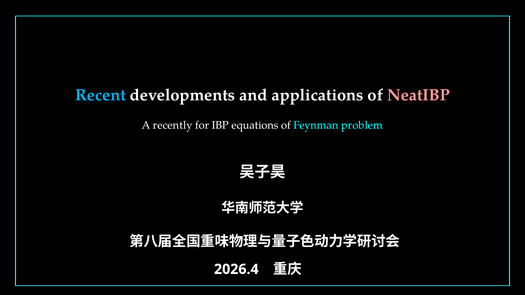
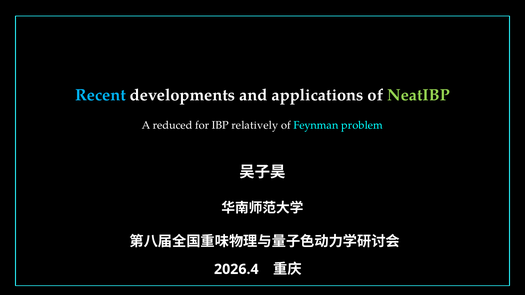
NeatIBP colour: pink -> light green (418, 95)
recently: recently -> reduced (173, 125)
equations: equations -> relatively (255, 125)
